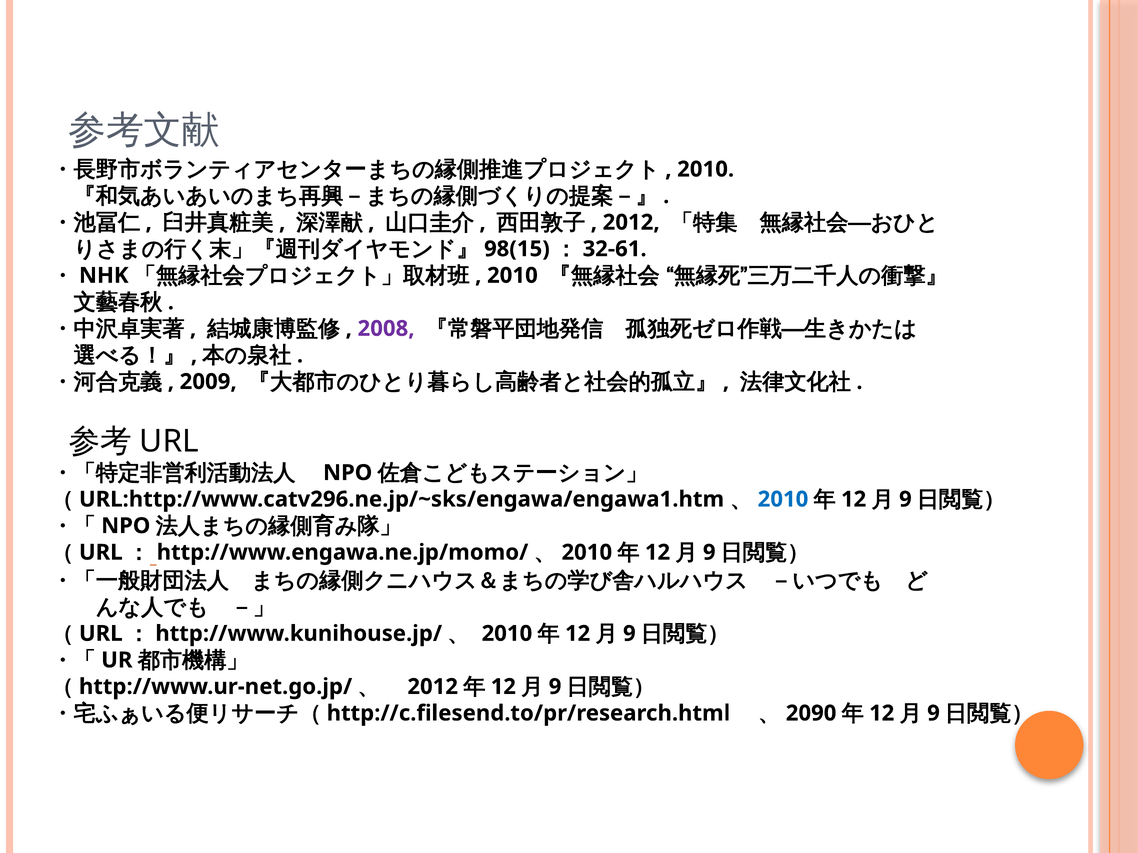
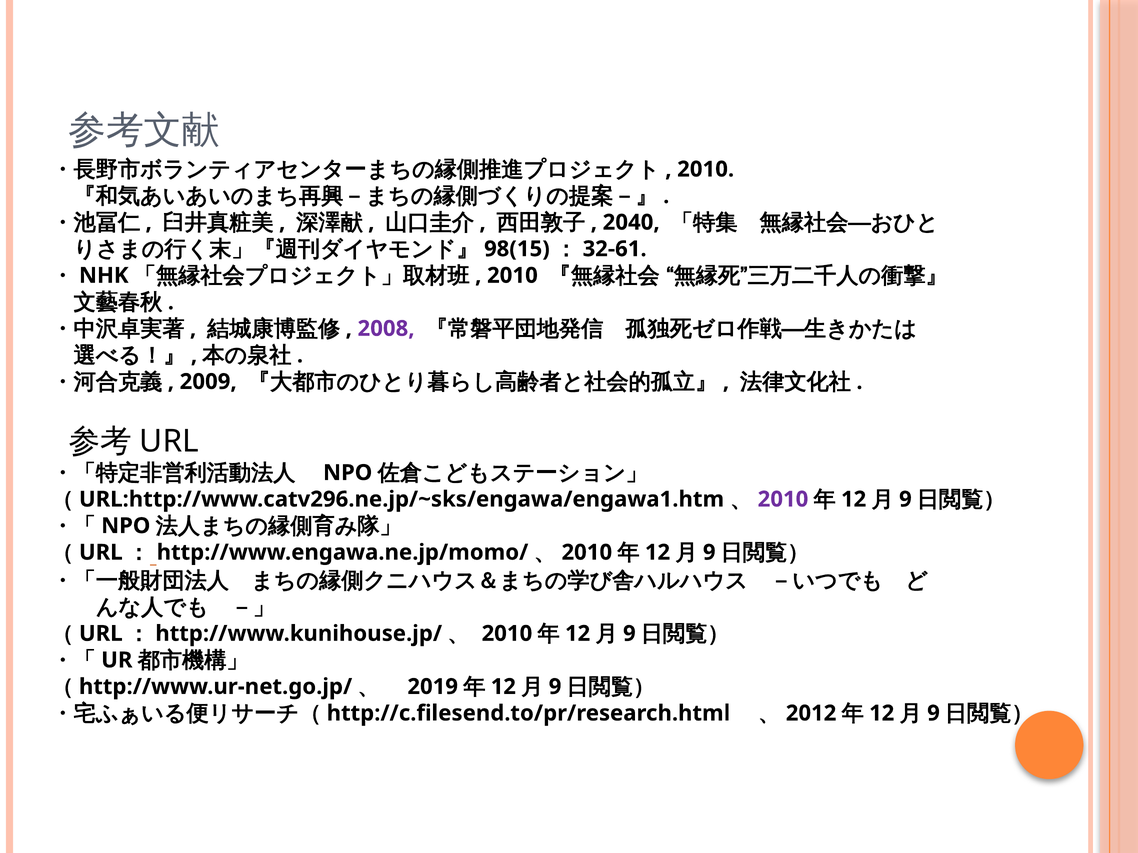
2012: 2012 -> 2040 (631, 222)
2010 colour: blue -> purple (783, 500)
2012: 2012 -> 2019 (433, 687)
2090: 2090 -> 2012 (811, 714)
